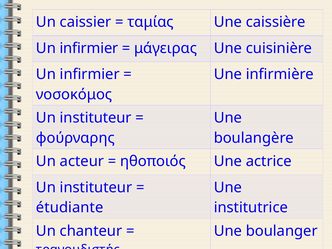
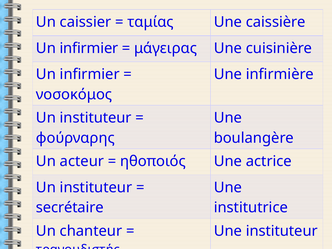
étudiante: étudiante -> secrétaire (70, 208)
Une boulanger: boulanger -> instituteur (282, 231)
